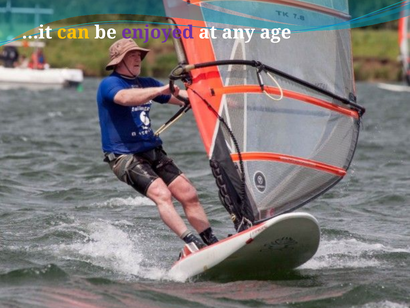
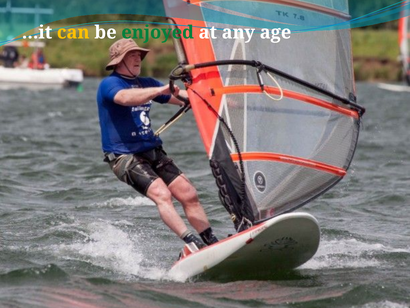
enjoyed colour: purple -> green (158, 32)
